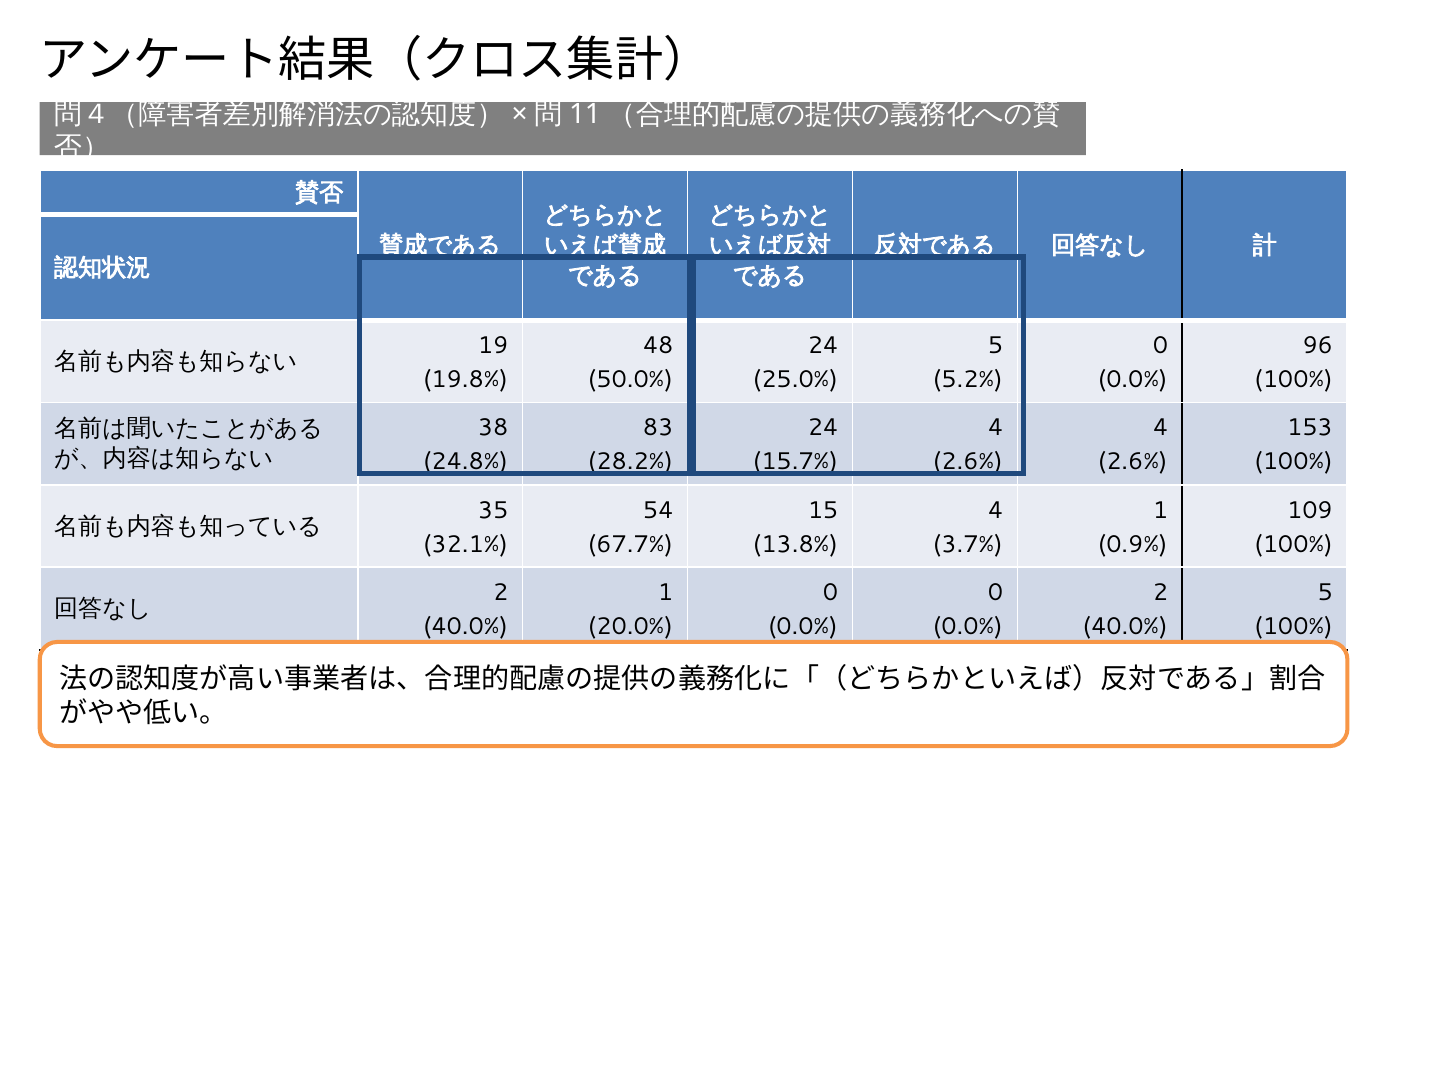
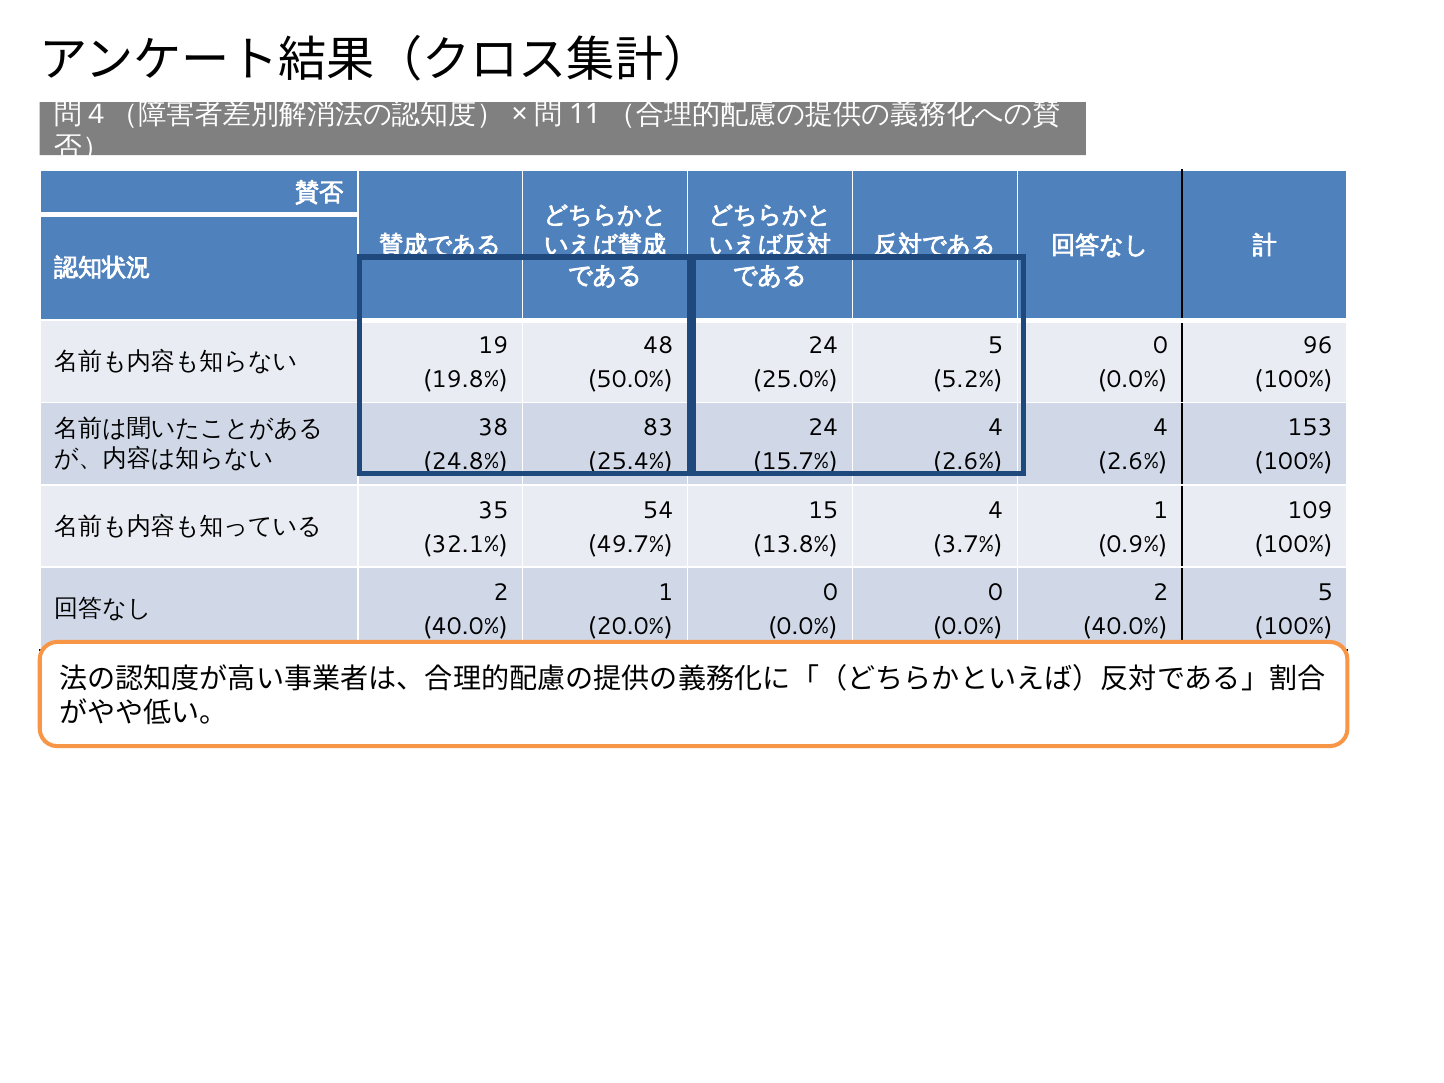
28.2%: 28.2% -> 25.4% (630, 462)
67.7%: 67.7% -> 49.7% (630, 544)
